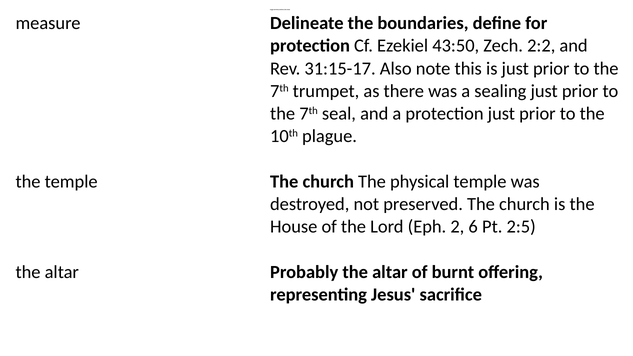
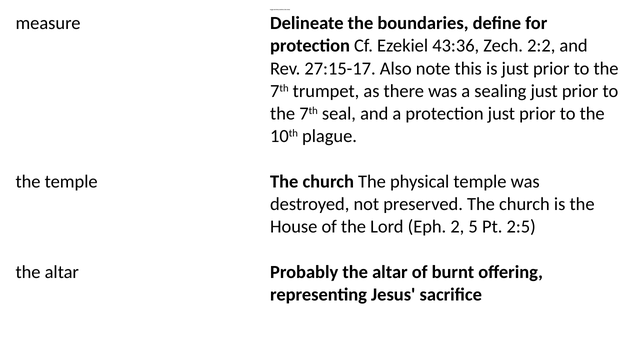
43:50: 43:50 -> 43:36 (456, 46)
31:15-17: 31:15-17 -> 27:15-17 (340, 68)
6: 6 -> 5 (473, 227)
